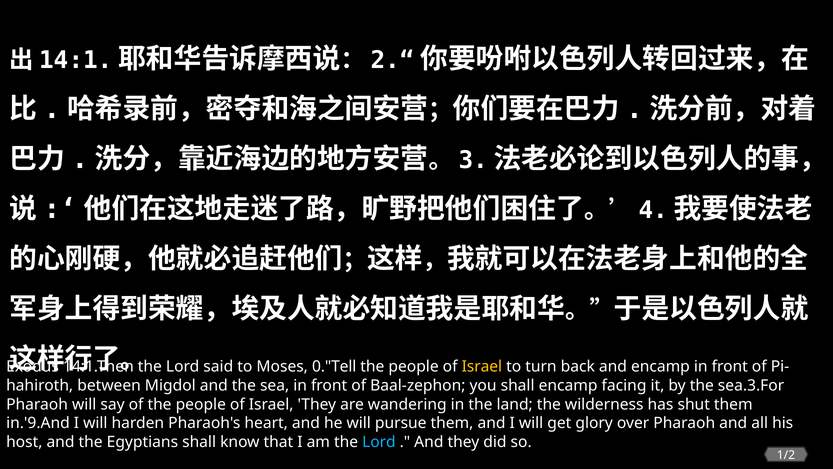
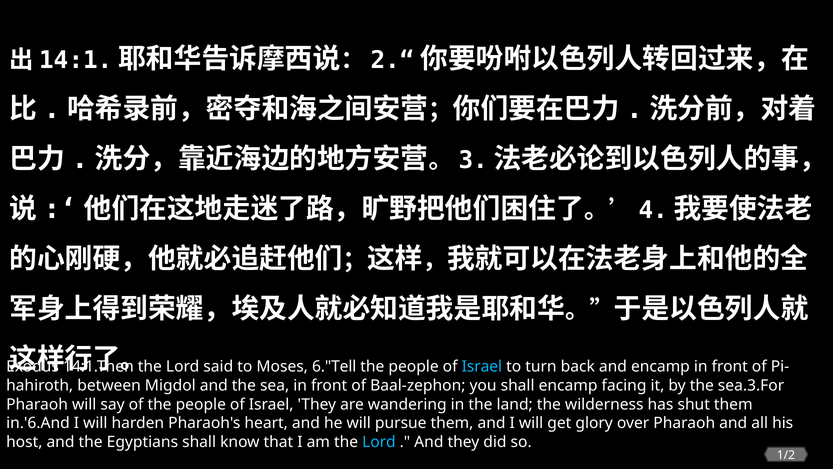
0."Tell: 0."Tell -> 6."Tell (334, 366)
Israel colour: yellow -> light blue (482, 366)
in.'9.And: in.'9.And -> in.'6.And (38, 423)
